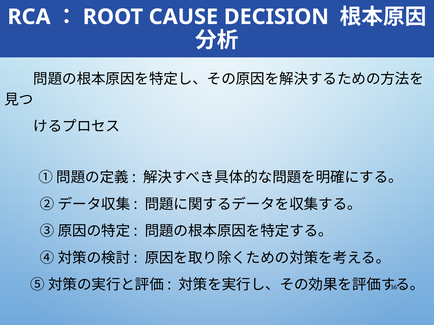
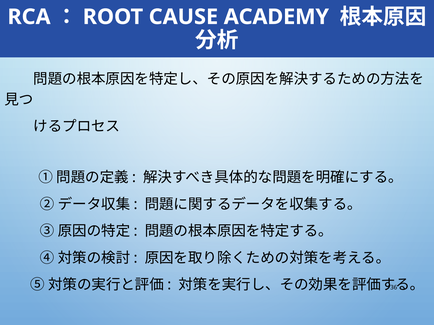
DECISION: DECISION -> ACADEMY (276, 17)
